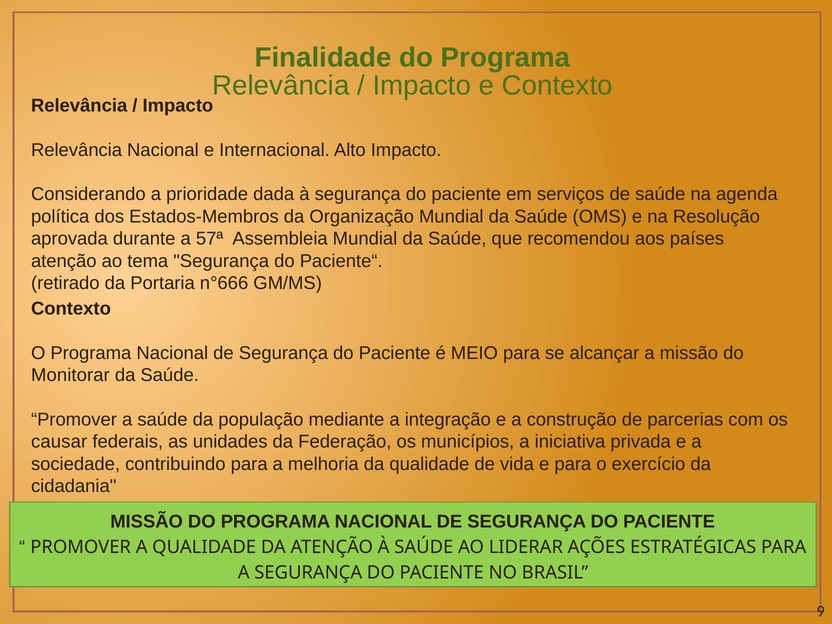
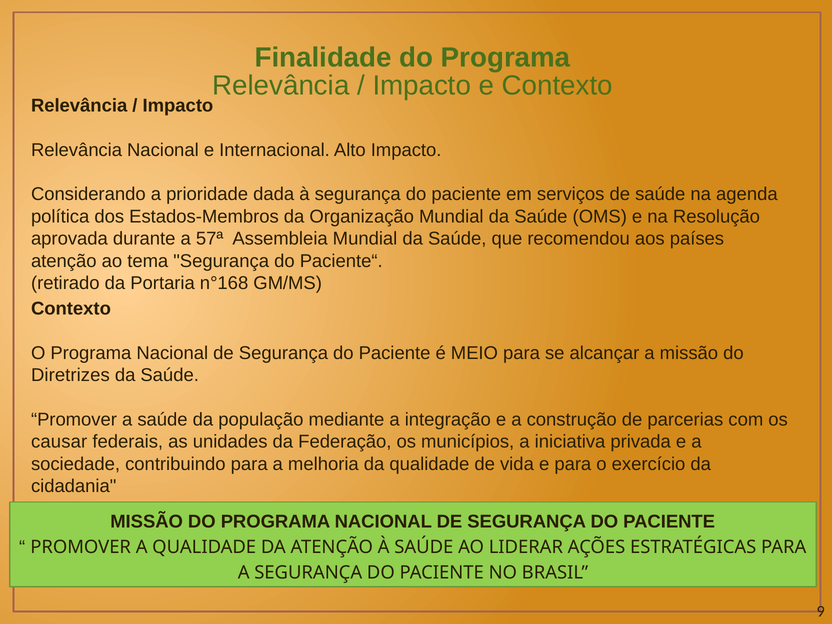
n°666: n°666 -> n°168 (224, 283)
Monitorar: Monitorar -> Diretrizes (70, 375)
